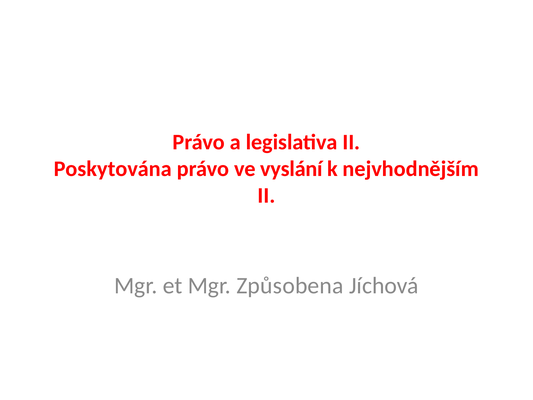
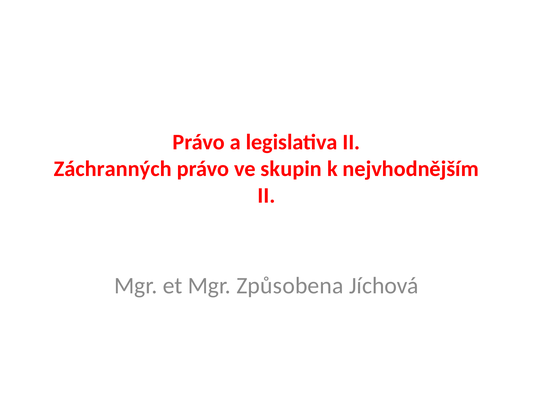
Poskytována: Poskytována -> Záchranných (113, 169)
vyslání: vyslání -> skupin (291, 169)
